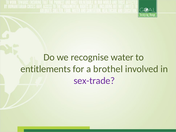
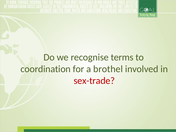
water: water -> terms (122, 57)
entitlements: entitlements -> coordination (46, 69)
sex-trade colour: purple -> red (94, 81)
